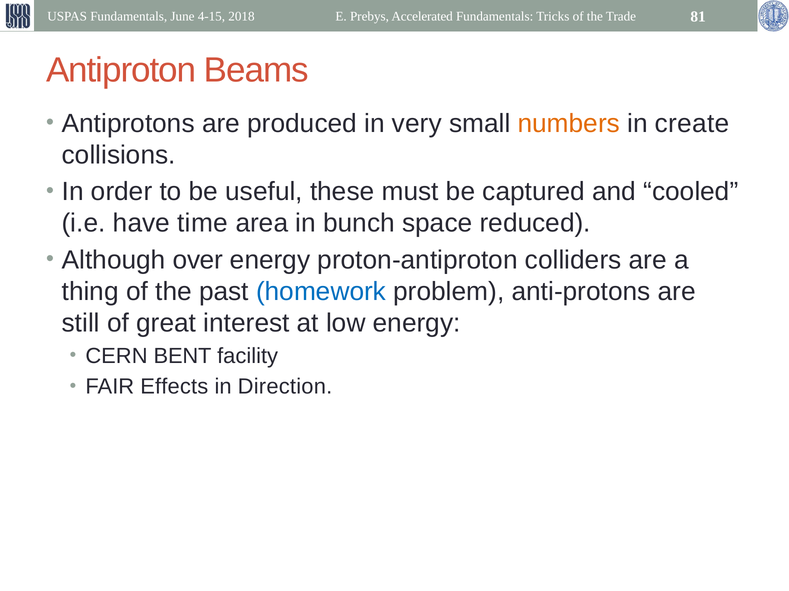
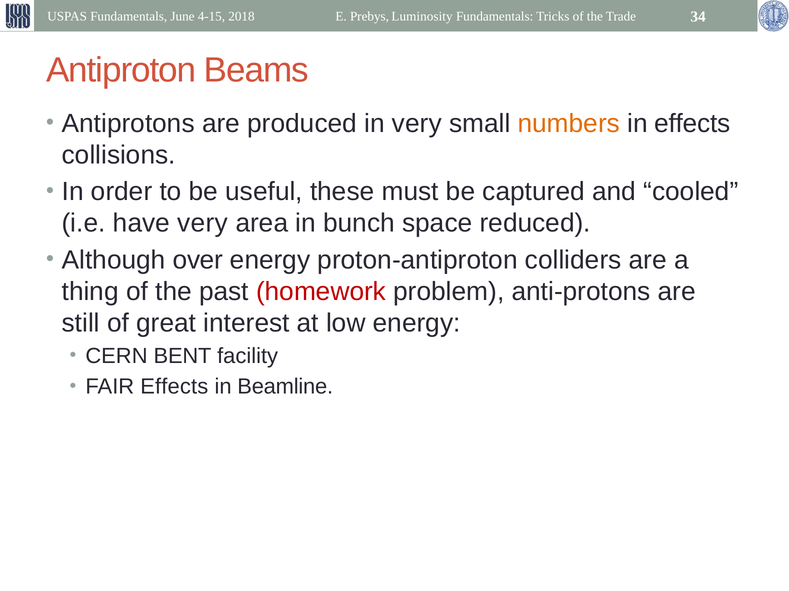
Accelerated: Accelerated -> Luminosity (422, 17)
81: 81 -> 34 (698, 17)
in create: create -> effects (692, 124)
have time: time -> very (203, 223)
homework colour: blue -> red (321, 292)
Direction: Direction -> Beamline (285, 387)
